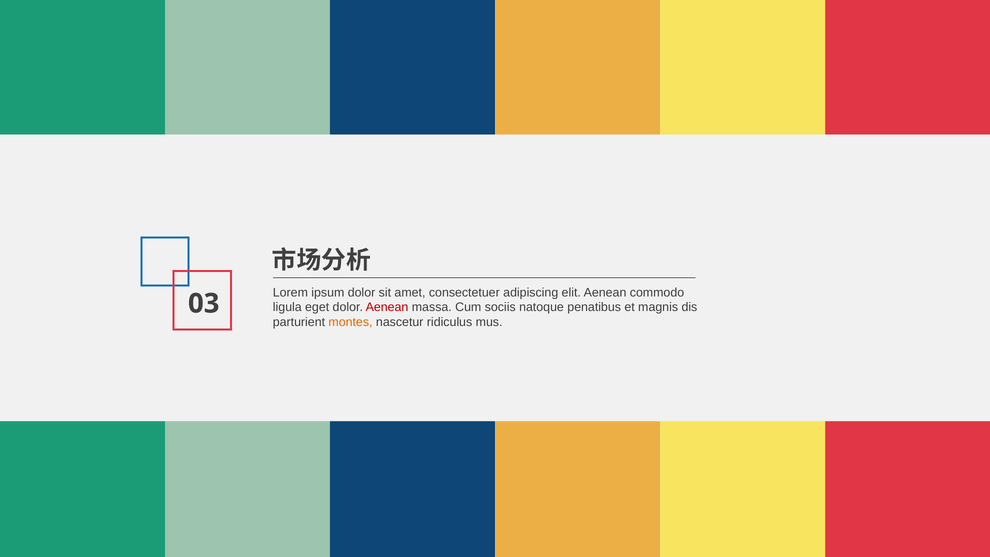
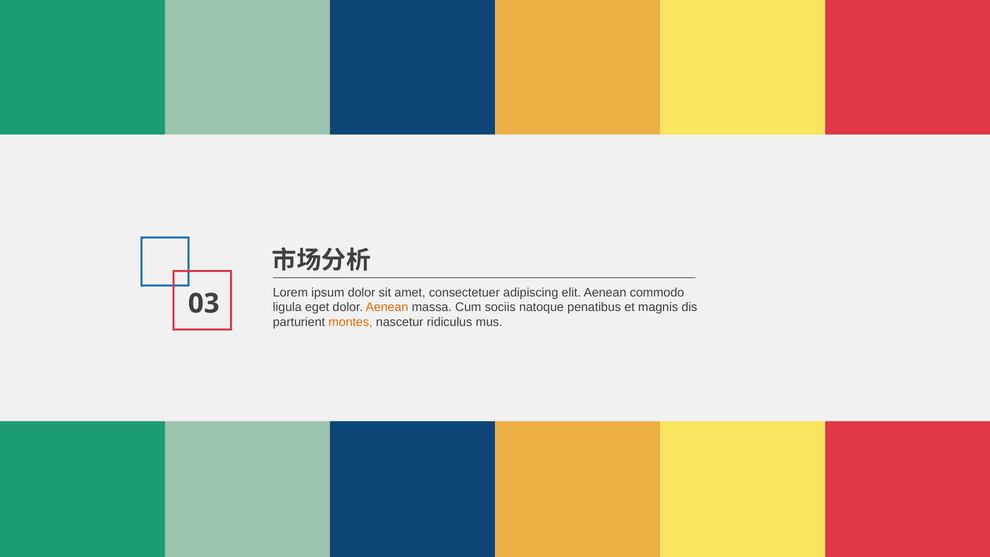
Aenean colour: red -> orange (387, 307)
